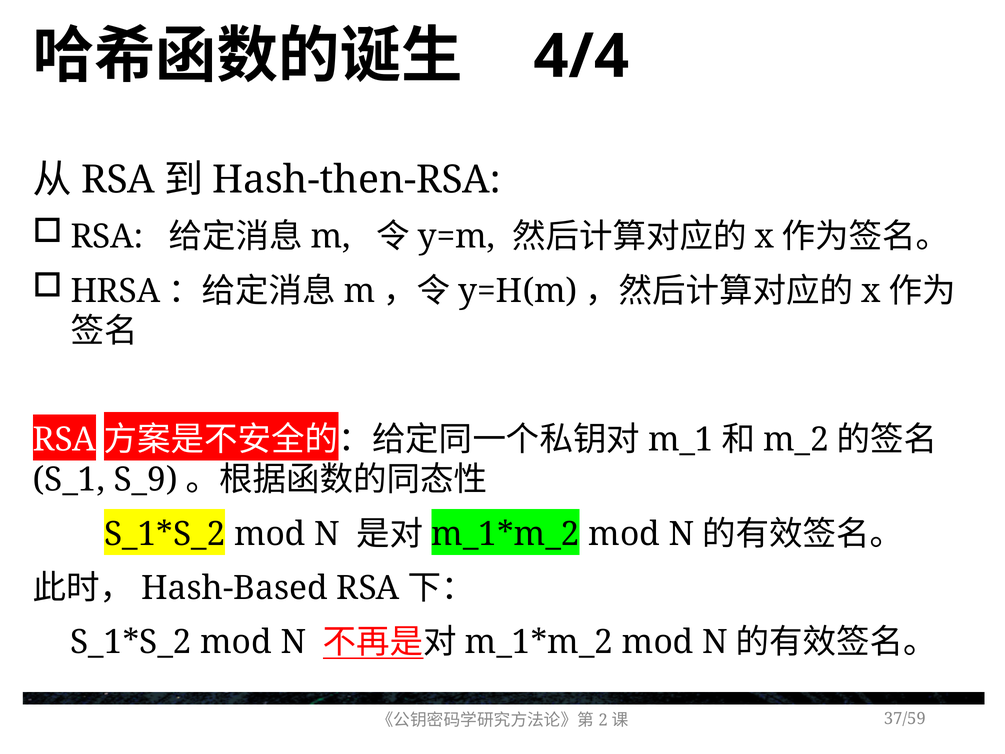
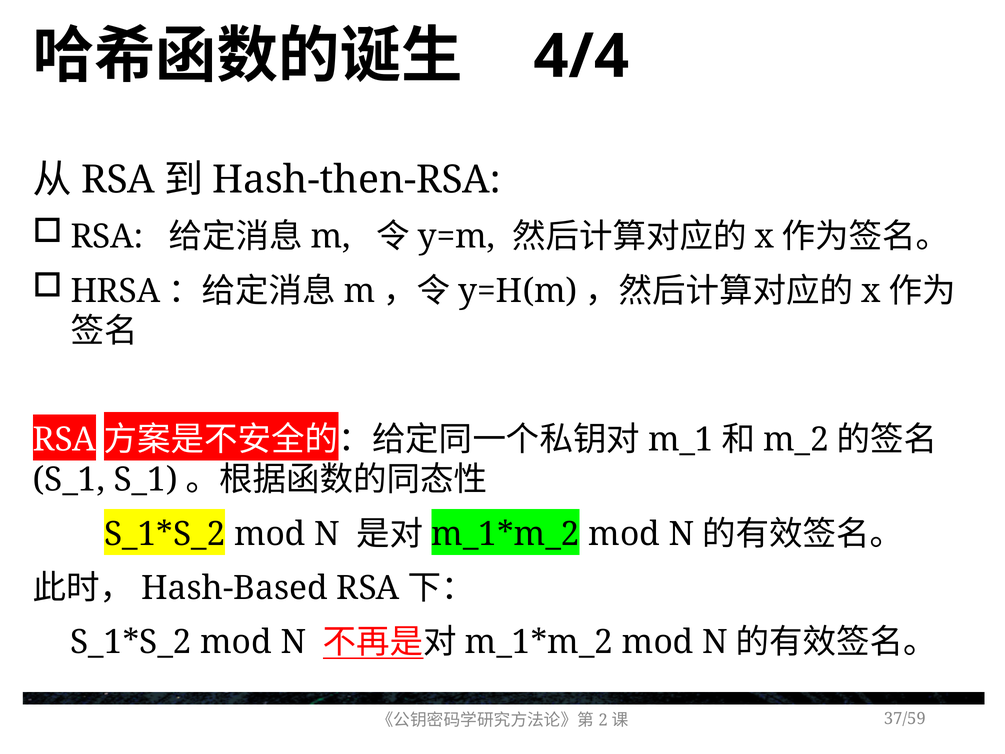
S_1 S_9: S_9 -> S_1 (146, 480)
